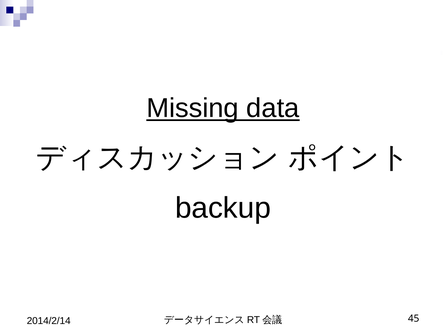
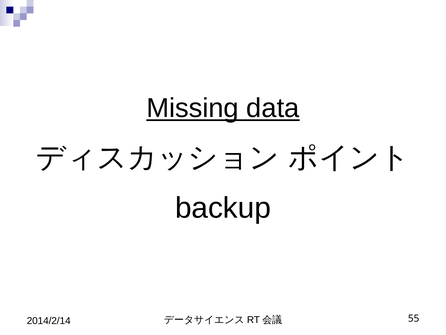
45: 45 -> 55 (414, 318)
